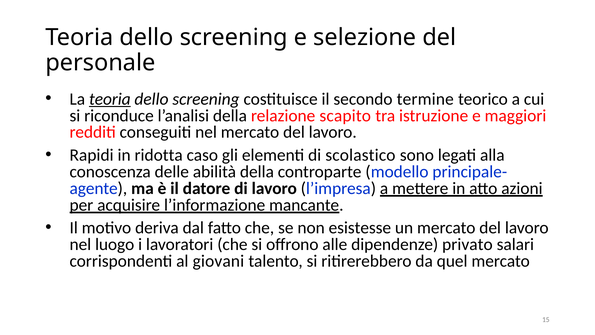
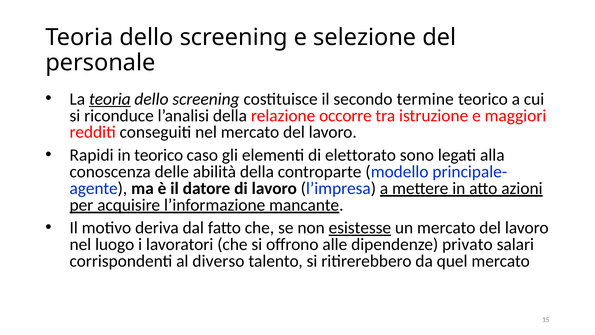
scapito: scapito -> occorre (345, 116)
in ridotta: ridotta -> teorico (159, 155)
scolastico: scolastico -> elettorato (361, 155)
esistesse underline: none -> present (360, 228)
giovani: giovani -> diverso (218, 261)
